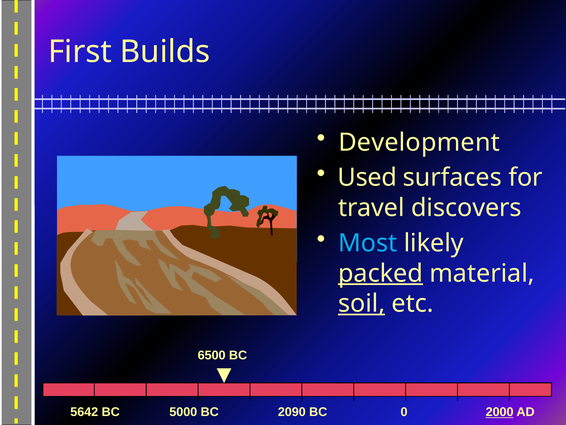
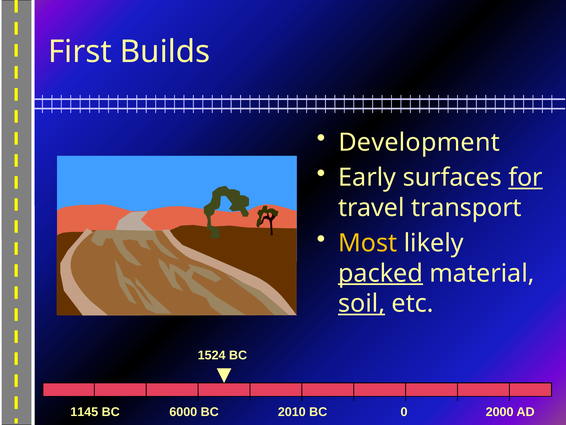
Used: Used -> Early (367, 177)
for underline: none -> present (526, 177)
discovers: discovers -> transport (466, 208)
Most colour: light blue -> yellow (368, 243)
6500: 6500 -> 1524 (212, 355)
5642: 5642 -> 1145 (84, 412)
5000: 5000 -> 6000 (183, 412)
2090: 2090 -> 2010 (292, 412)
2000 underline: present -> none (500, 412)
